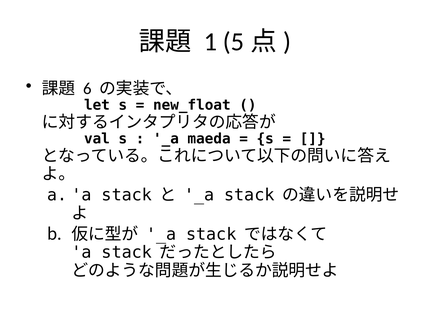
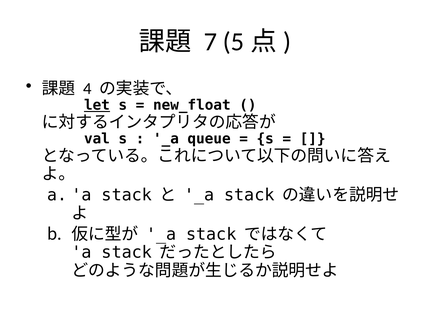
1: 1 -> 7 (210, 42)
6: 6 -> 4 (87, 89)
let underline: none -> present (97, 105)
maeda: maeda -> queue (209, 139)
